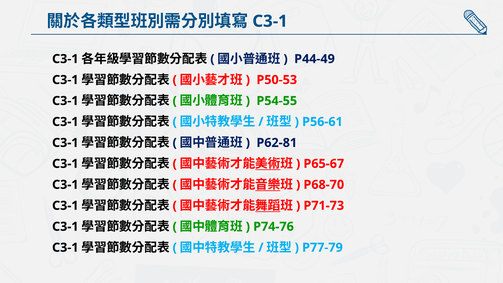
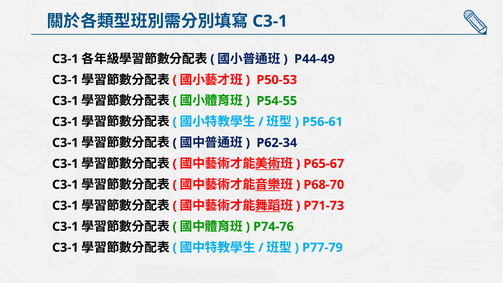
P62-81: P62-81 -> P62-34 (277, 143)
